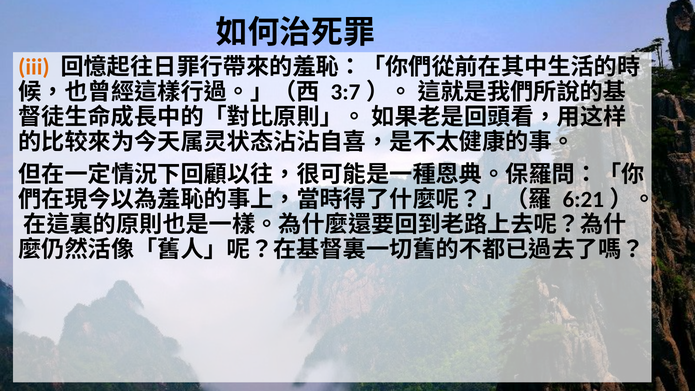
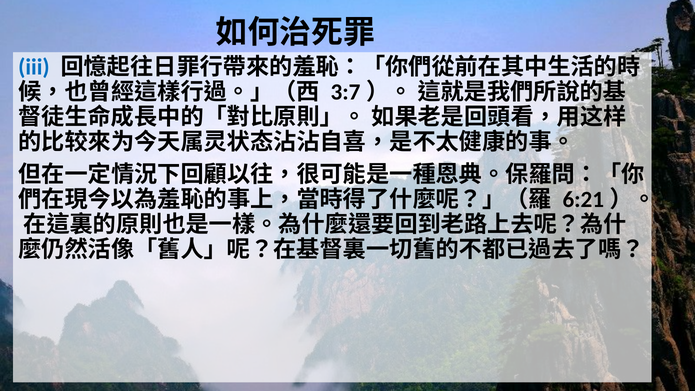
iii colour: orange -> blue (34, 67)
